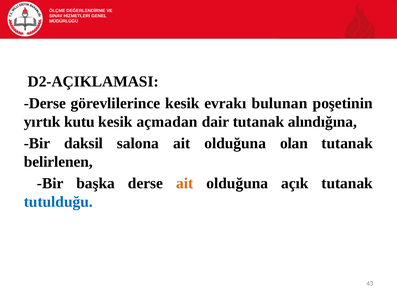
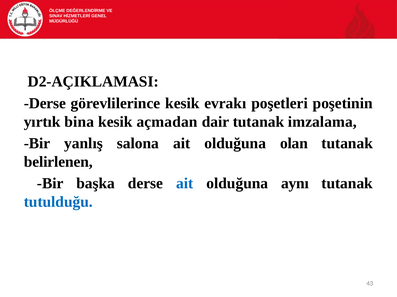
bulunan: bulunan -> poşetleri (280, 103)
kutu: kutu -> bina (79, 122)
alındığına: alındığına -> imzalama (322, 122)
daksil: daksil -> yanlış (84, 144)
ait colour: orange -> blue (185, 184)
açık: açık -> aynı (295, 184)
